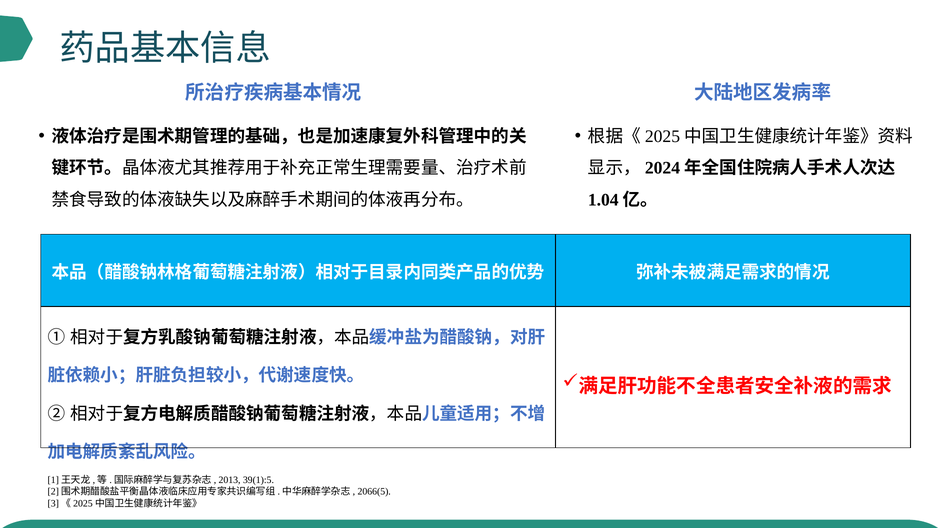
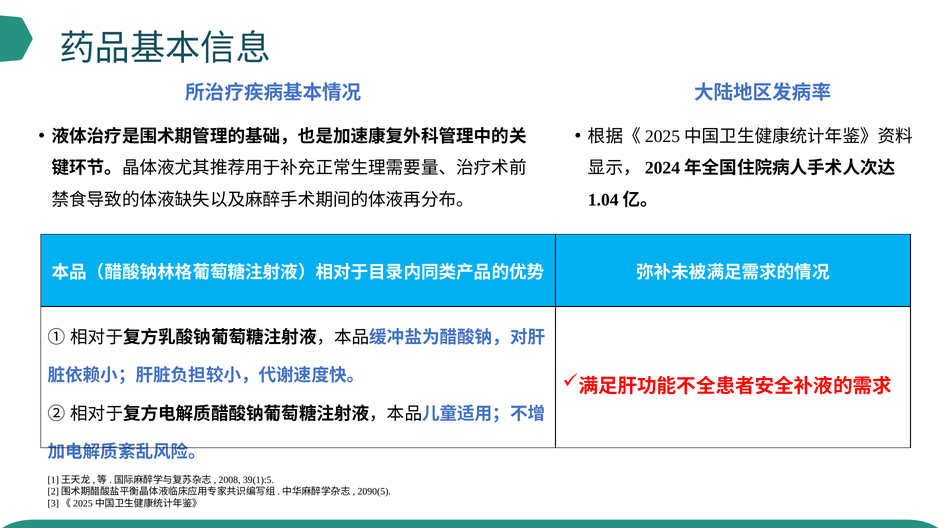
2013: 2013 -> 2008 (230, 480)
2066(5: 2066(5 -> 2090(5 (374, 491)
